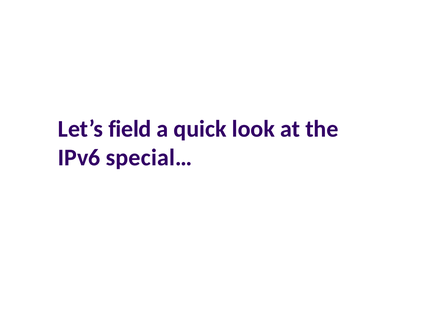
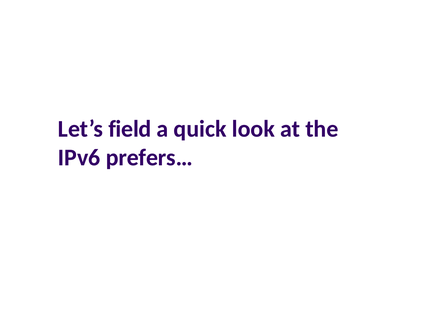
special…: special… -> prefers… (149, 157)
